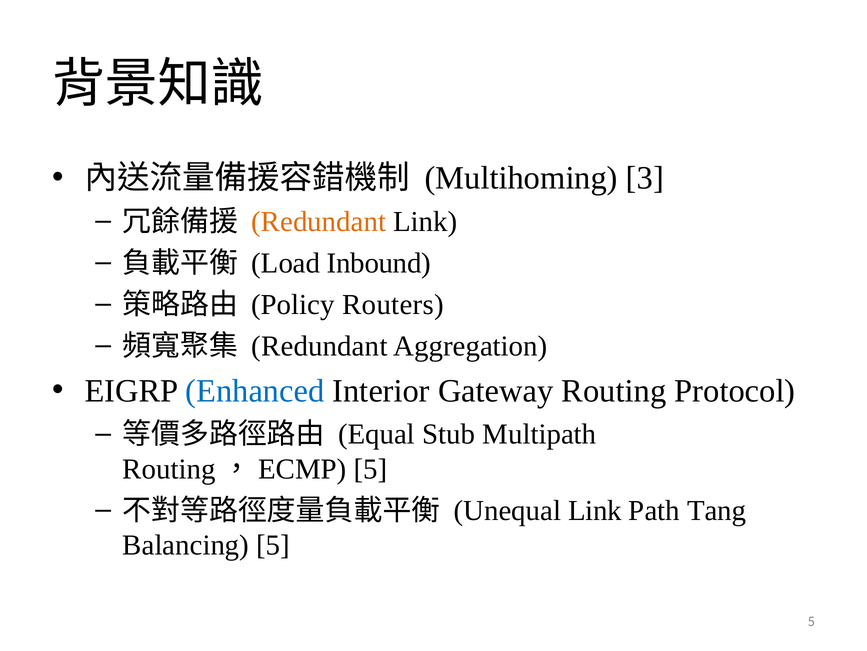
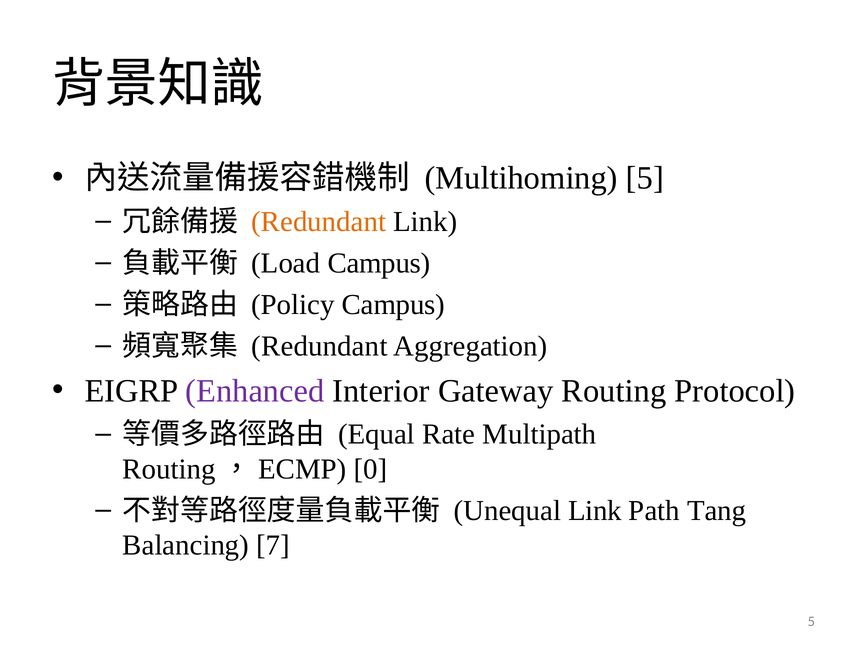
Multihoming 3: 3 -> 5 (645, 178)
Load Inbound: Inbound -> Campus (379, 263)
Policy Routers: Routers -> Campus (393, 304)
Enhanced colour: blue -> purple (255, 390)
Stub: Stub -> Rate (449, 434)
Routing，ECMP 5: 5 -> 0 (371, 468)
Balancing 5: 5 -> 7 (273, 545)
